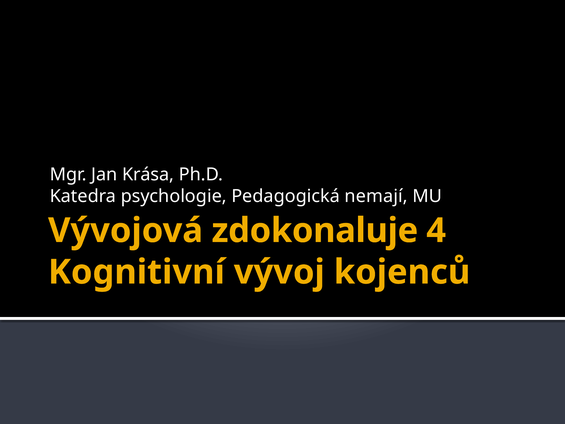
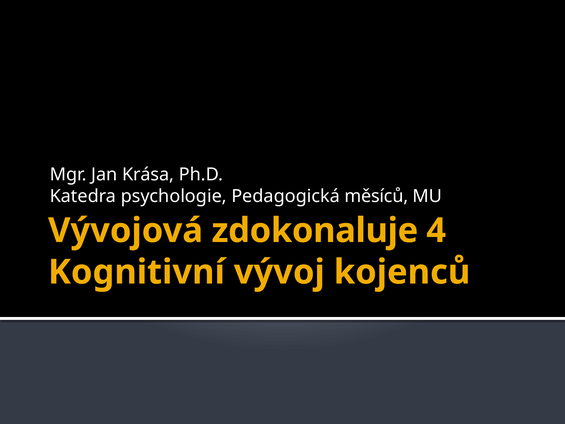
nemají: nemají -> měsíců (376, 196)
